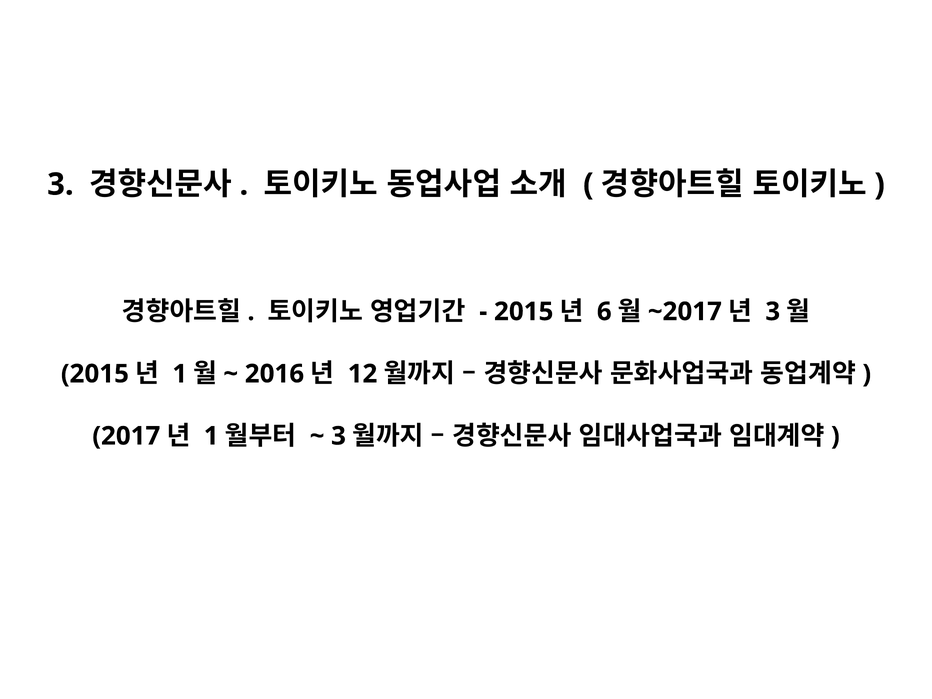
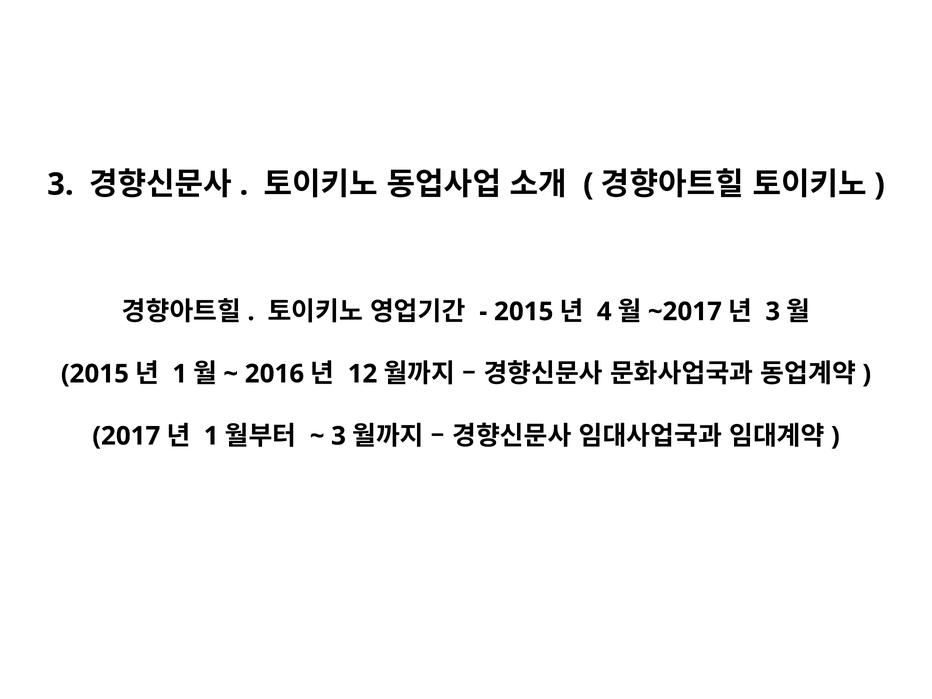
6: 6 -> 4 (604, 312)
